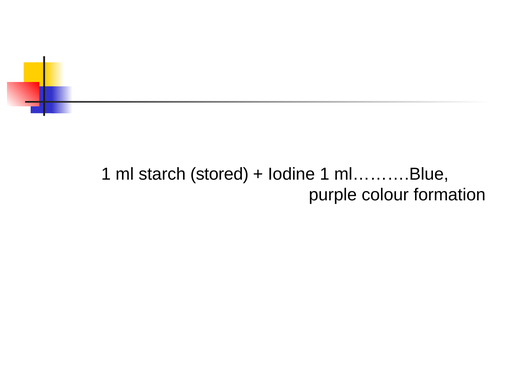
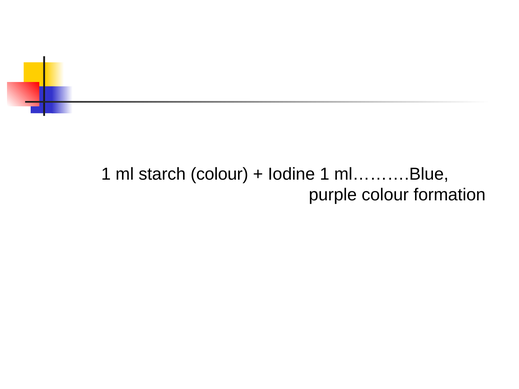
starch stored: stored -> colour (219, 174)
